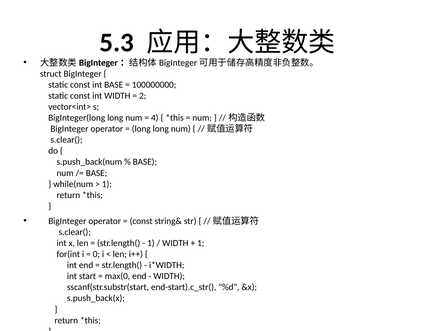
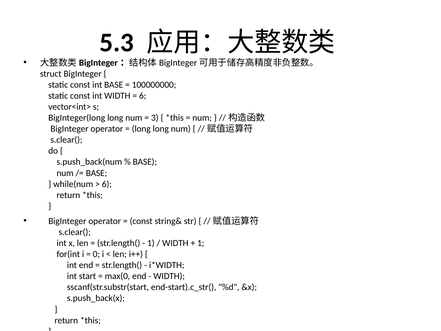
2: 2 -> 6 (143, 96)
4: 4 -> 3 (155, 118)
1: 1 -> 6 (107, 184)
